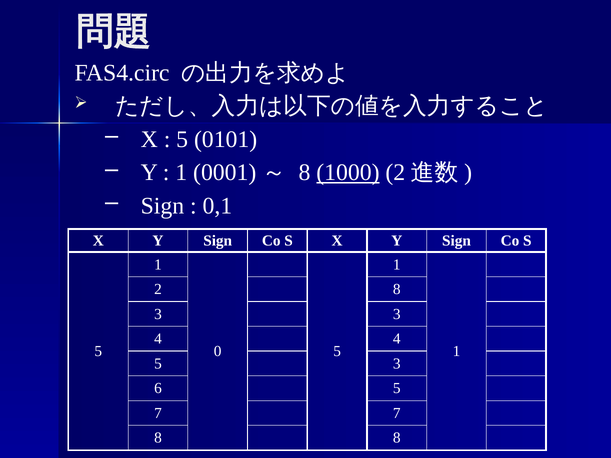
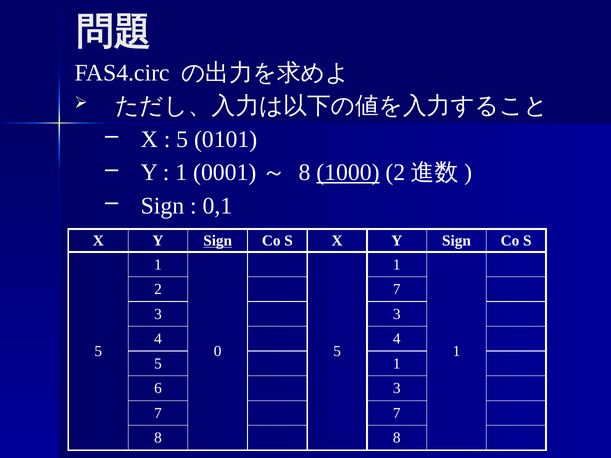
Sign underline: none -> present (218, 241)
2 8: 8 -> 7 (397, 289)
3: 3 -> 1 (397, 364)
6 5: 5 -> 3 (397, 389)
